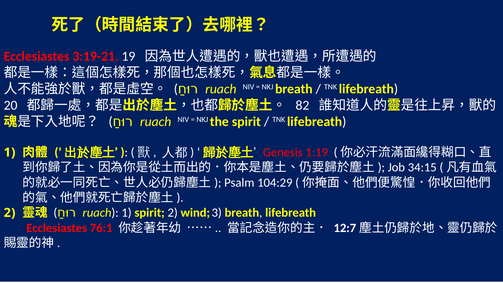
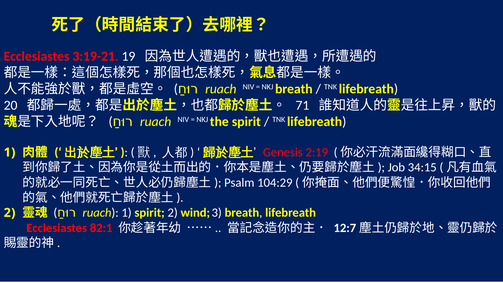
82: 82 -> 71 (302, 105)
1:19: 1:19 -> 2:19 (317, 152)
76:1: 76:1 -> 82:1 (101, 228)
